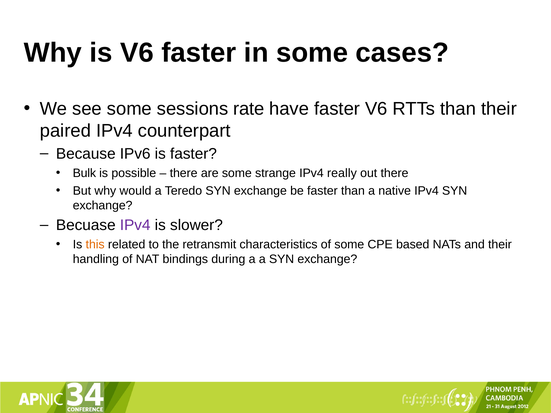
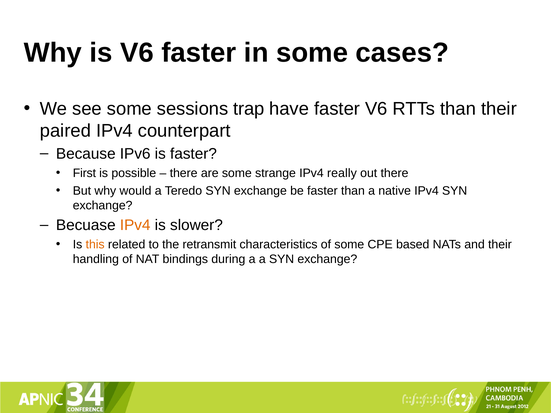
rate: rate -> trap (249, 109)
Bulk: Bulk -> First (84, 173)
IPv4 colour: purple -> orange (135, 225)
